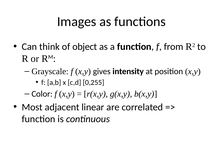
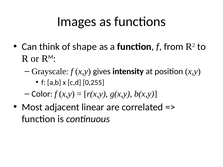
object: object -> shape (85, 47)
